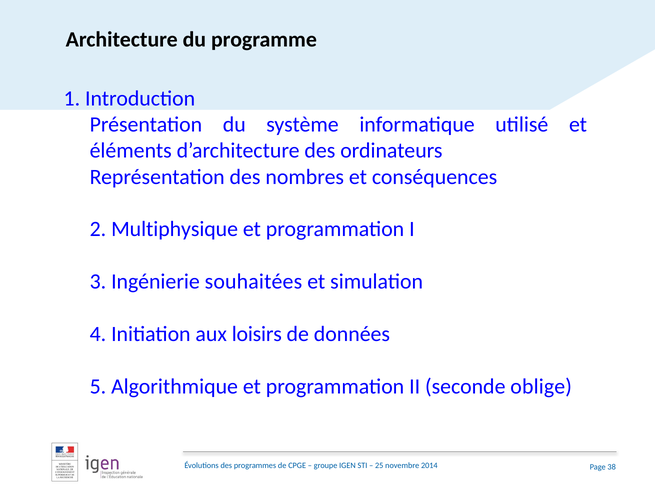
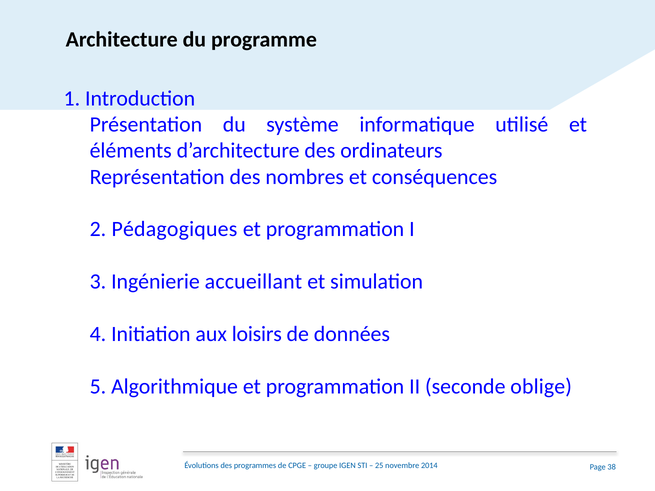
Multiphysique: Multiphysique -> Pédagogiques (174, 229)
souhaitées: souhaitées -> accueillant (253, 282)
